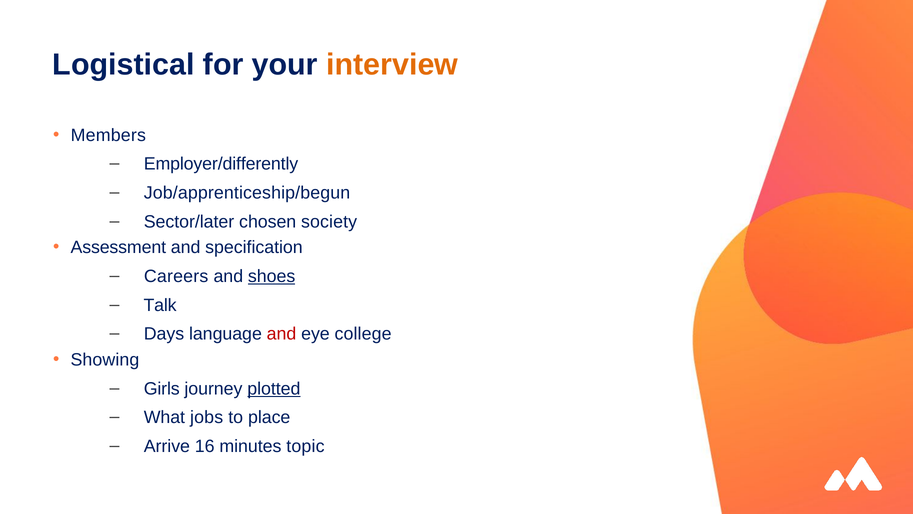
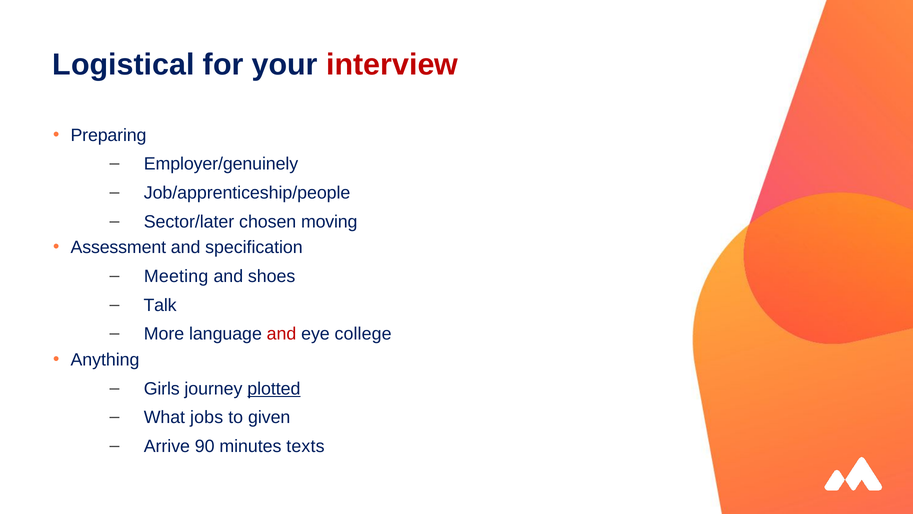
interview colour: orange -> red (392, 65)
Members: Members -> Preparing (108, 135)
Employer/differently: Employer/differently -> Employer/genuinely (221, 164)
Job/apprenticeship/begun: Job/apprenticeship/begun -> Job/apprenticeship/people (247, 193)
society: society -> moving (329, 222)
Careers: Careers -> Meeting (176, 276)
shoes underline: present -> none (272, 276)
Days: Days -> More (164, 334)
Showing: Showing -> Anything (105, 360)
place: place -> given (269, 417)
16: 16 -> 90 (205, 446)
topic: topic -> texts (305, 446)
